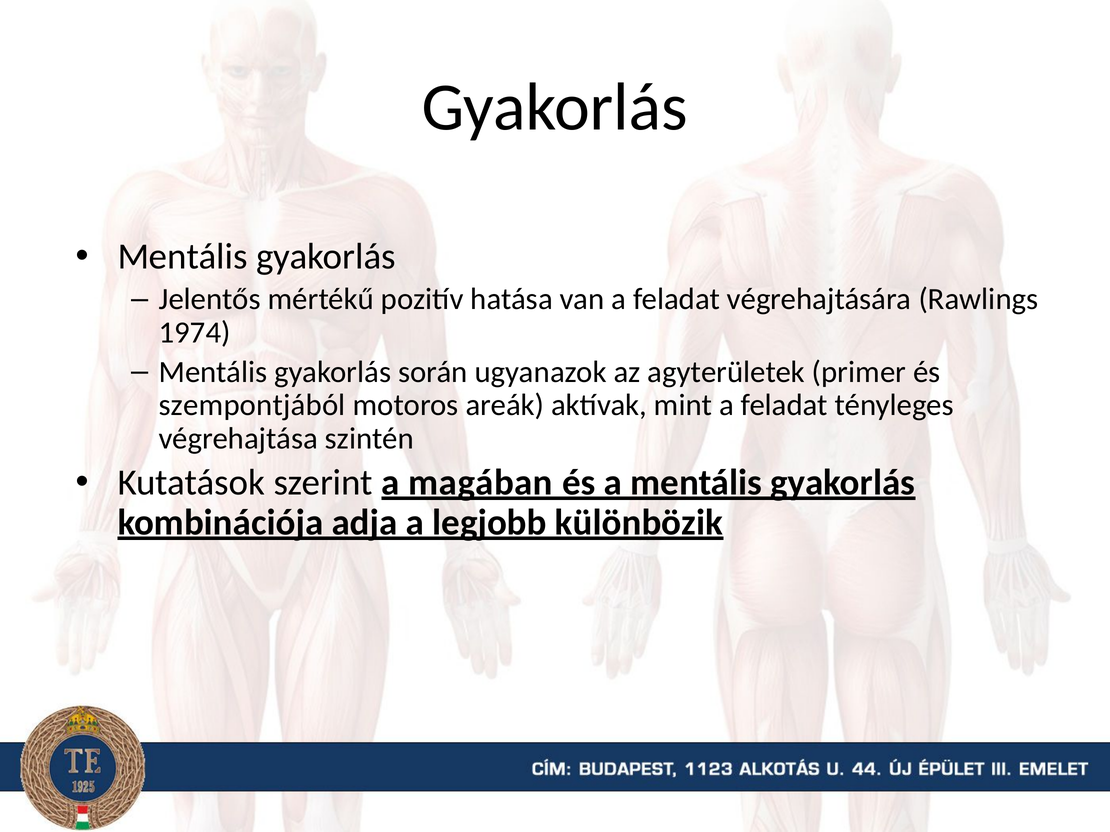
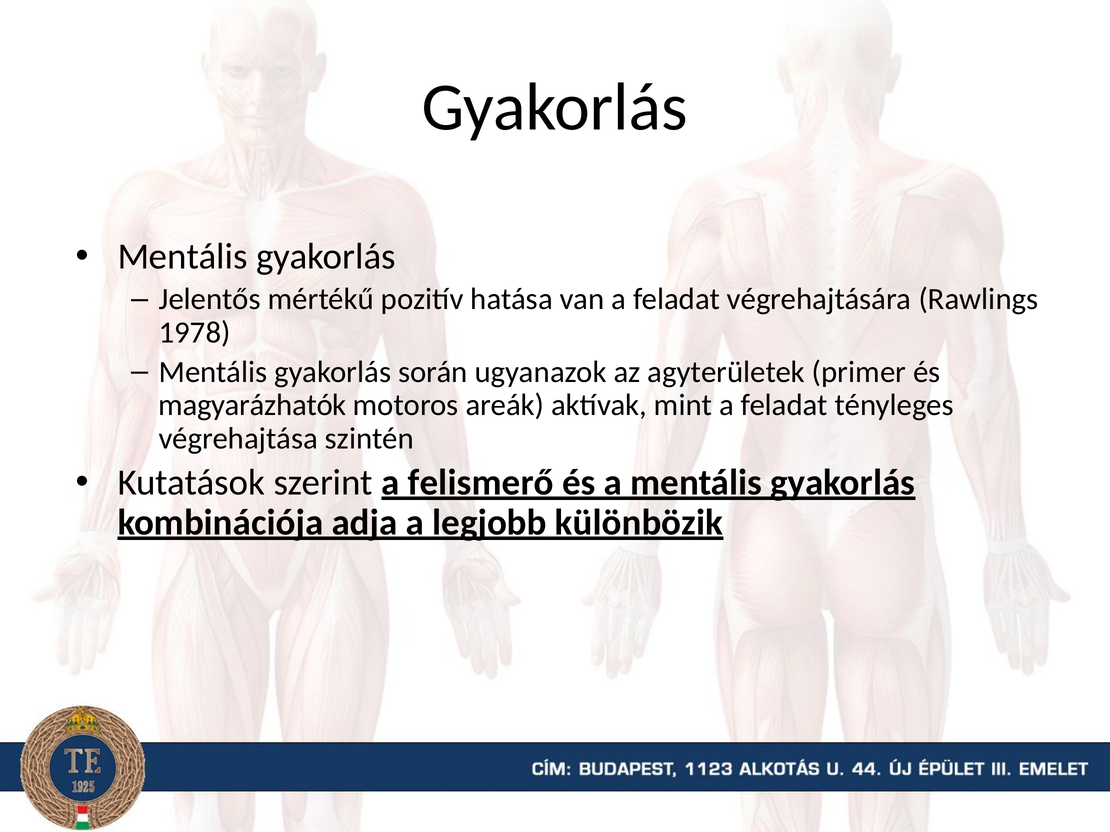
1974: 1974 -> 1978 (195, 333)
szempontjából: szempontjából -> magyarázhatók (252, 405)
magában: magában -> felismerő (481, 483)
